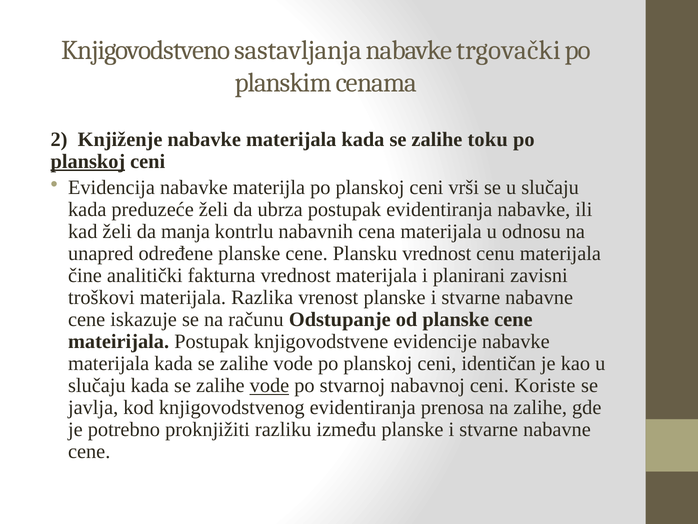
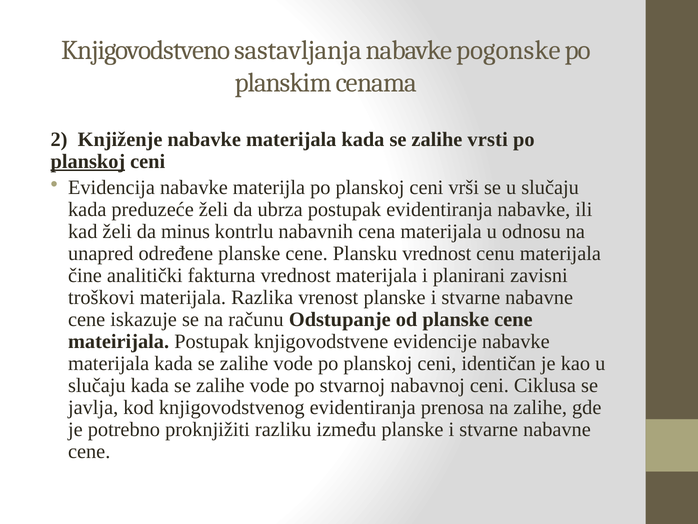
trgovački: trgovački -> pogonske (508, 50)
toku: toku -> vrsti (488, 139)
manja: manja -> minus (186, 231)
vode underline: present -> none (269, 385)
Koriste: Koriste -> Ciklusa (545, 385)
